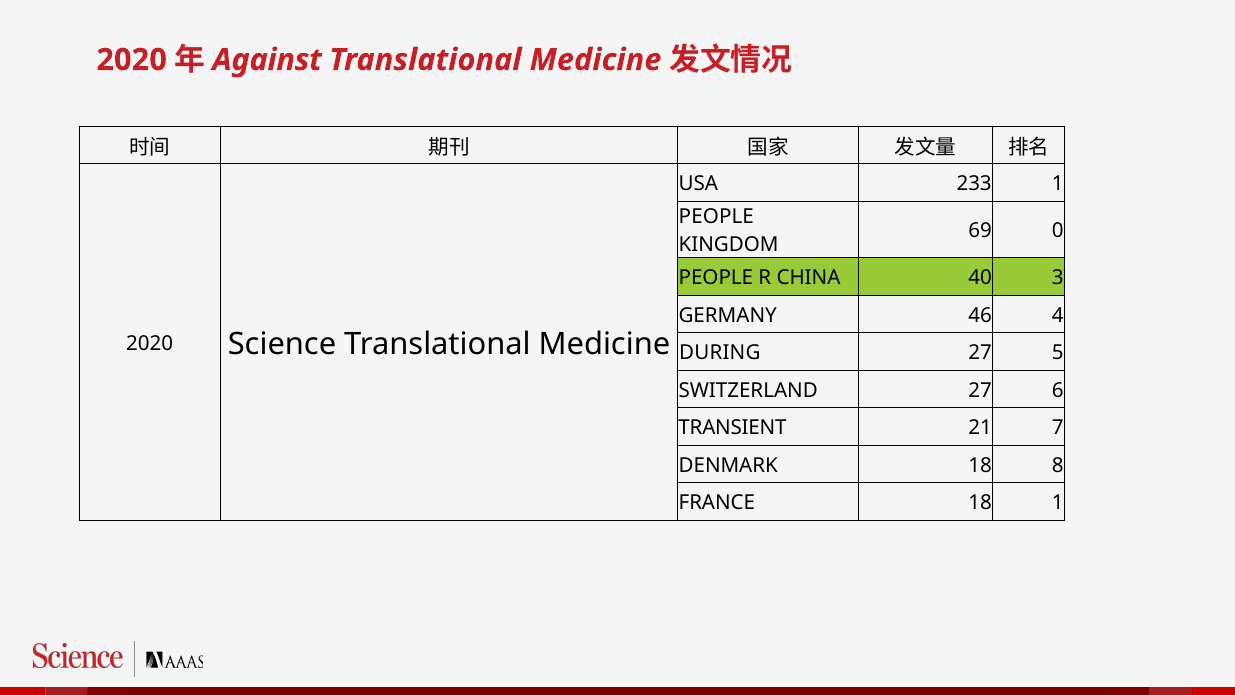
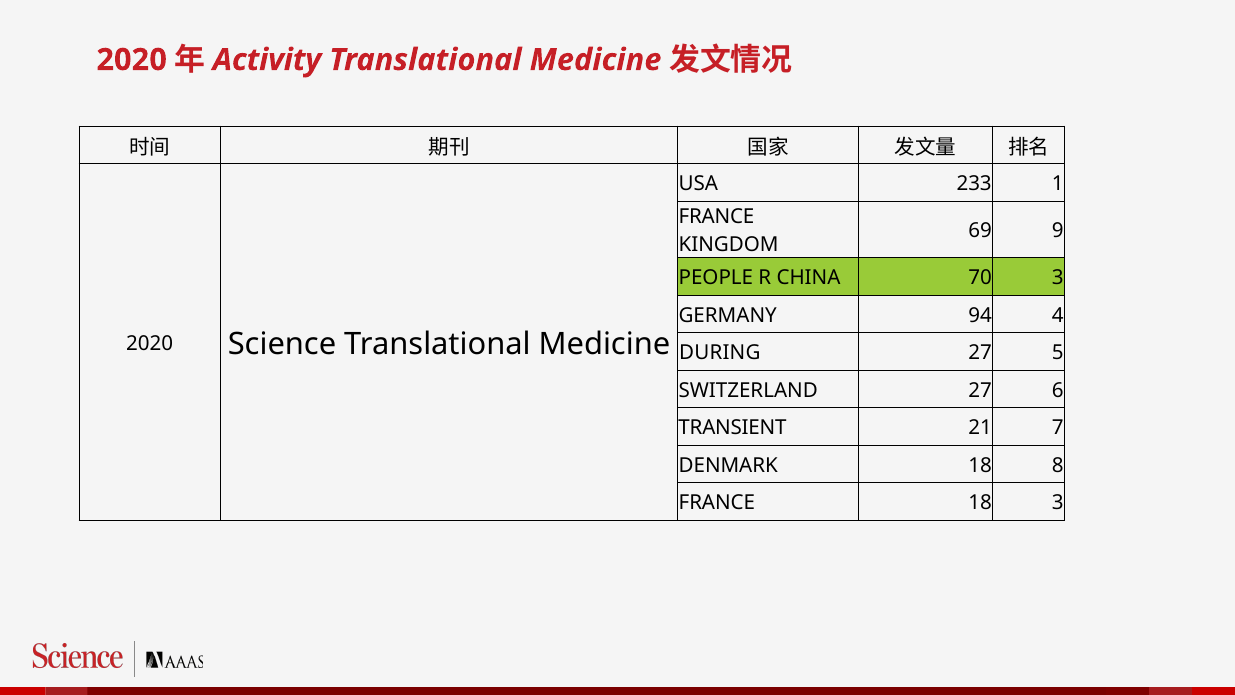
Against: Against -> Activity (267, 60)
PEOPLE: PEOPLE -> FRANCE (716, 217)
0: 0 -> 9 (1058, 231)
40: 40 -> 70 (980, 278)
46: 46 -> 94 (980, 315)
18 1: 1 -> 3 (1058, 503)
